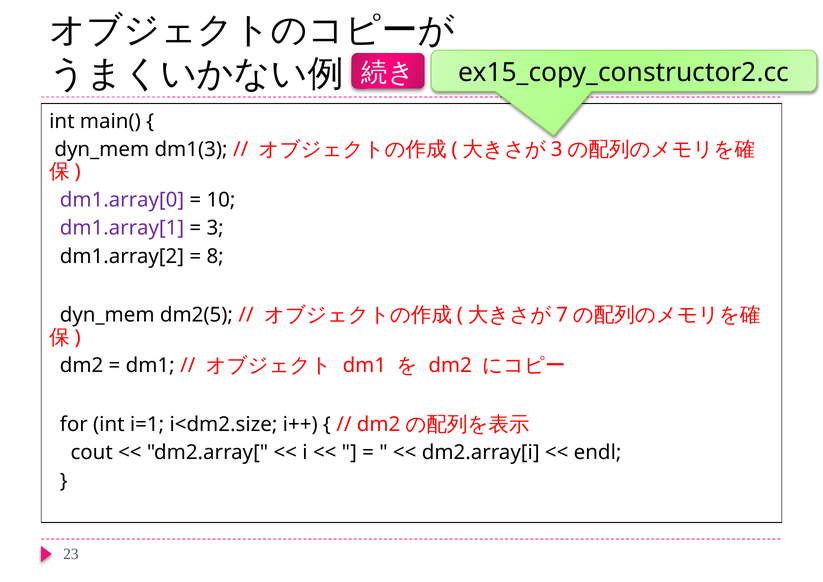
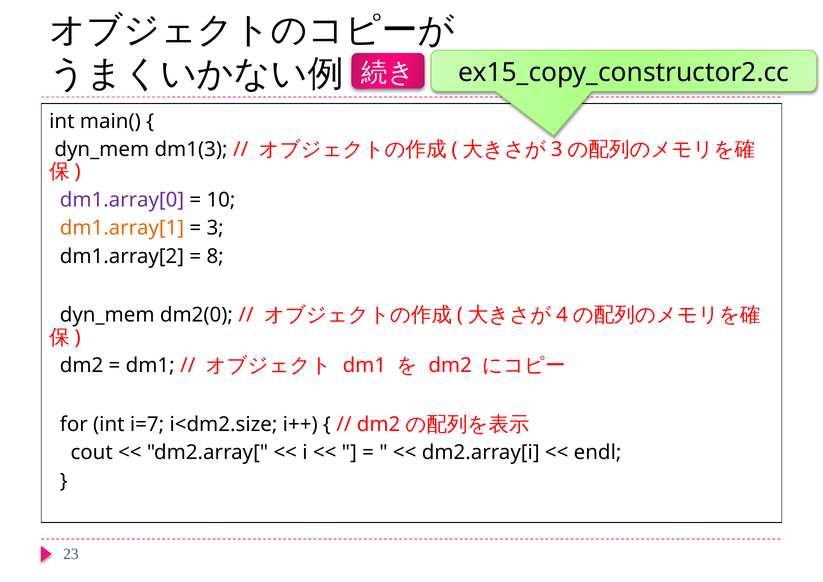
dm1.array[1 colour: purple -> orange (122, 228)
dm2(5: dm2(5 -> dm2(0 (196, 315)
7: 7 -> 4 (562, 315)
i=1: i=1 -> i=7 (147, 424)
